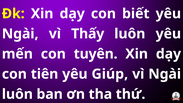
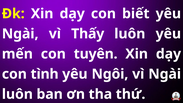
tiên: tiên -> tình (45, 74)
Giúp: Giúp -> Ngôi (110, 74)
